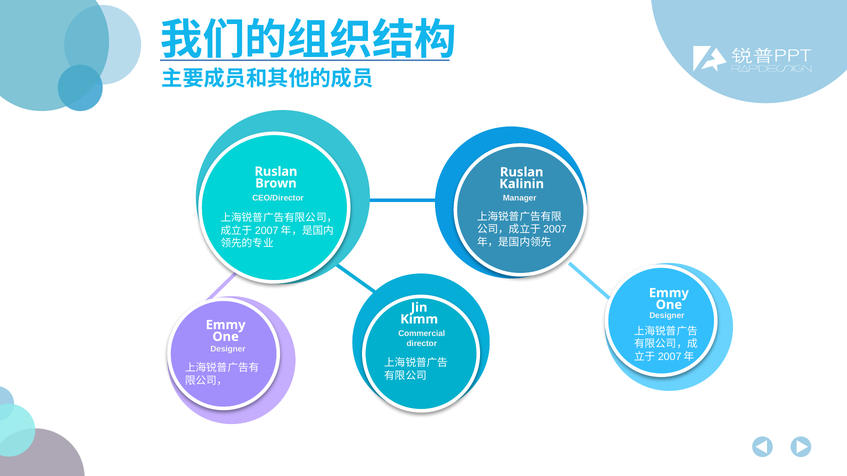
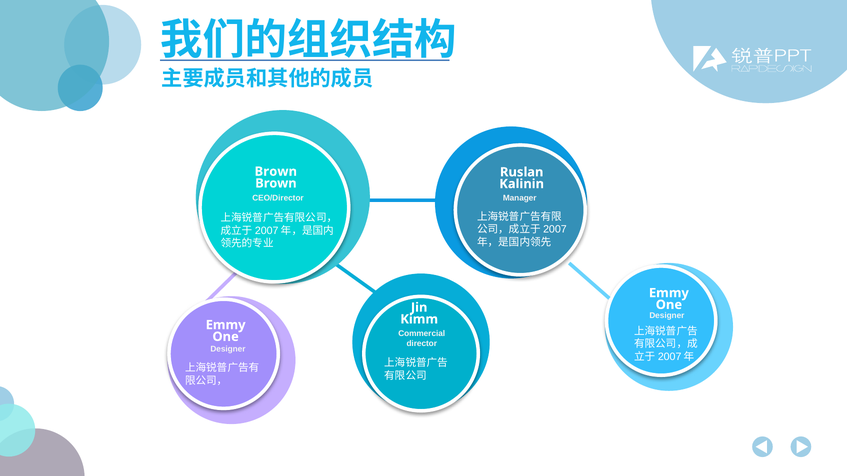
Ruslan: Ruslan -> Brown (276, 172)
